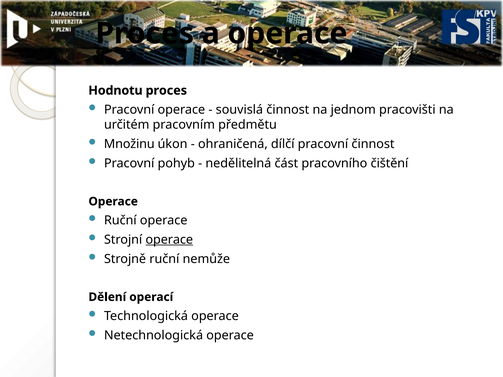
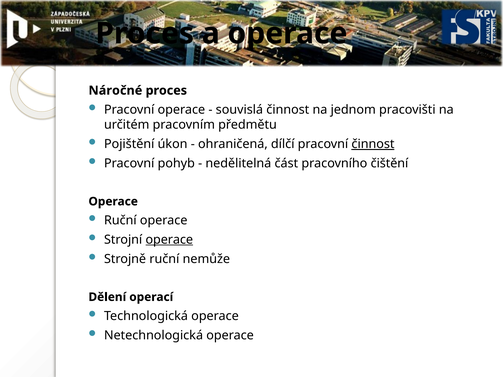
Hodnotu: Hodnotu -> Náročné (115, 91)
Množinu: Množinu -> Pojištění (129, 144)
činnost underline: none -> present (373, 144)
